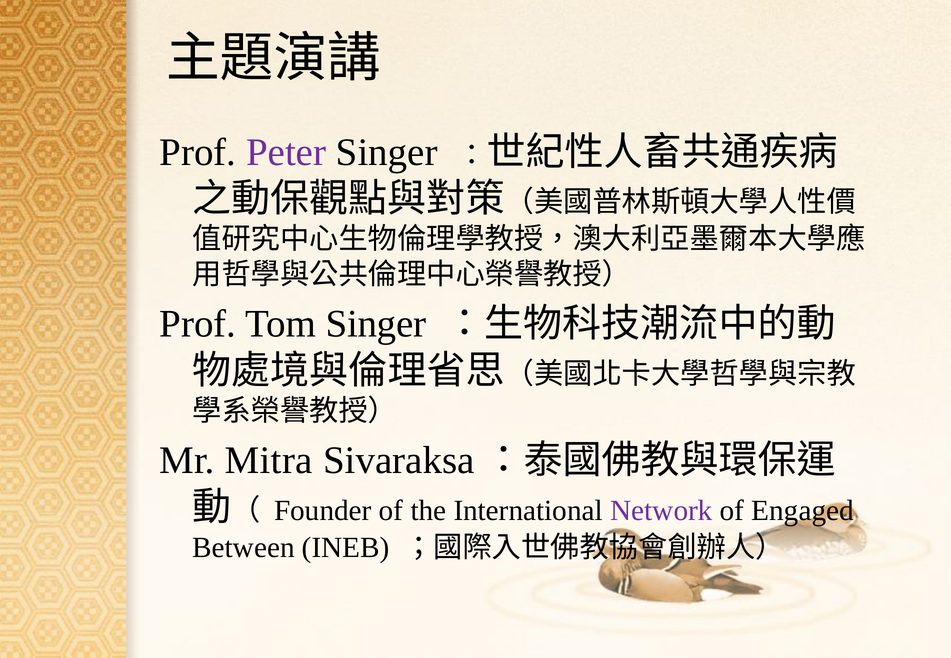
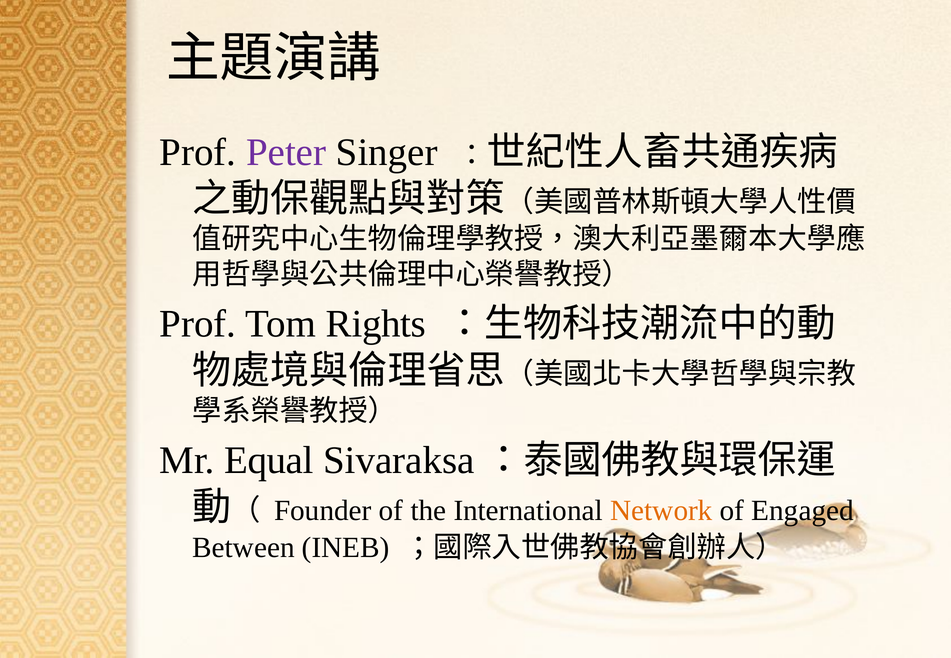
Tom Singer: Singer -> Rights (376, 324)
Mitra: Mitra -> Equal (269, 461)
Network colour: purple -> orange (661, 511)
